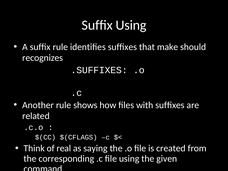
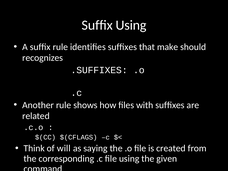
real: real -> will (64, 148)
